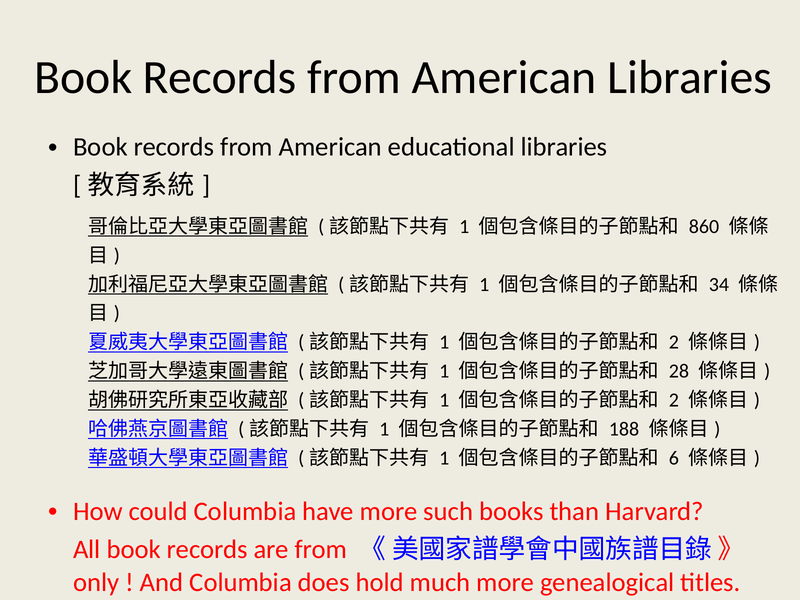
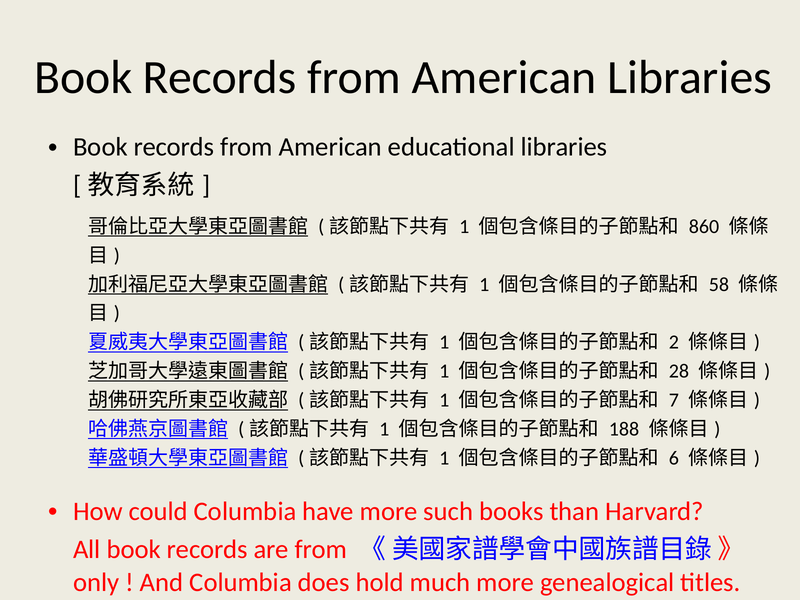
34: 34 -> 58 (719, 284)
2: 2 -> 7 (674, 400)
